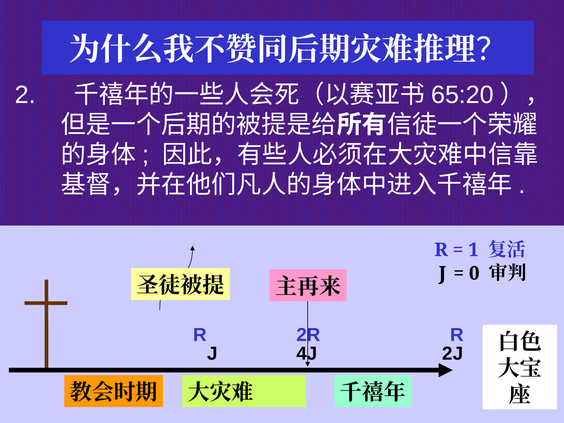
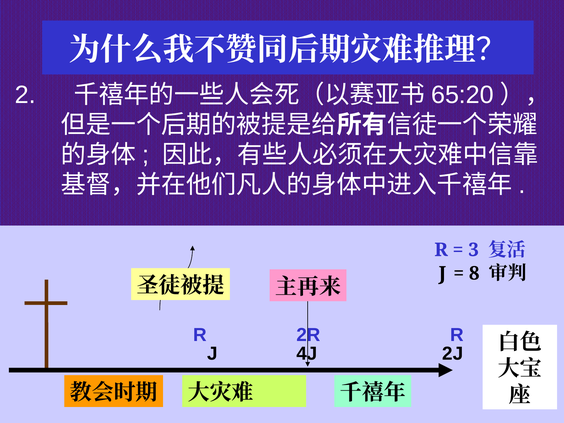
1: 1 -> 3 (474, 250)
0: 0 -> 8 (474, 273)
